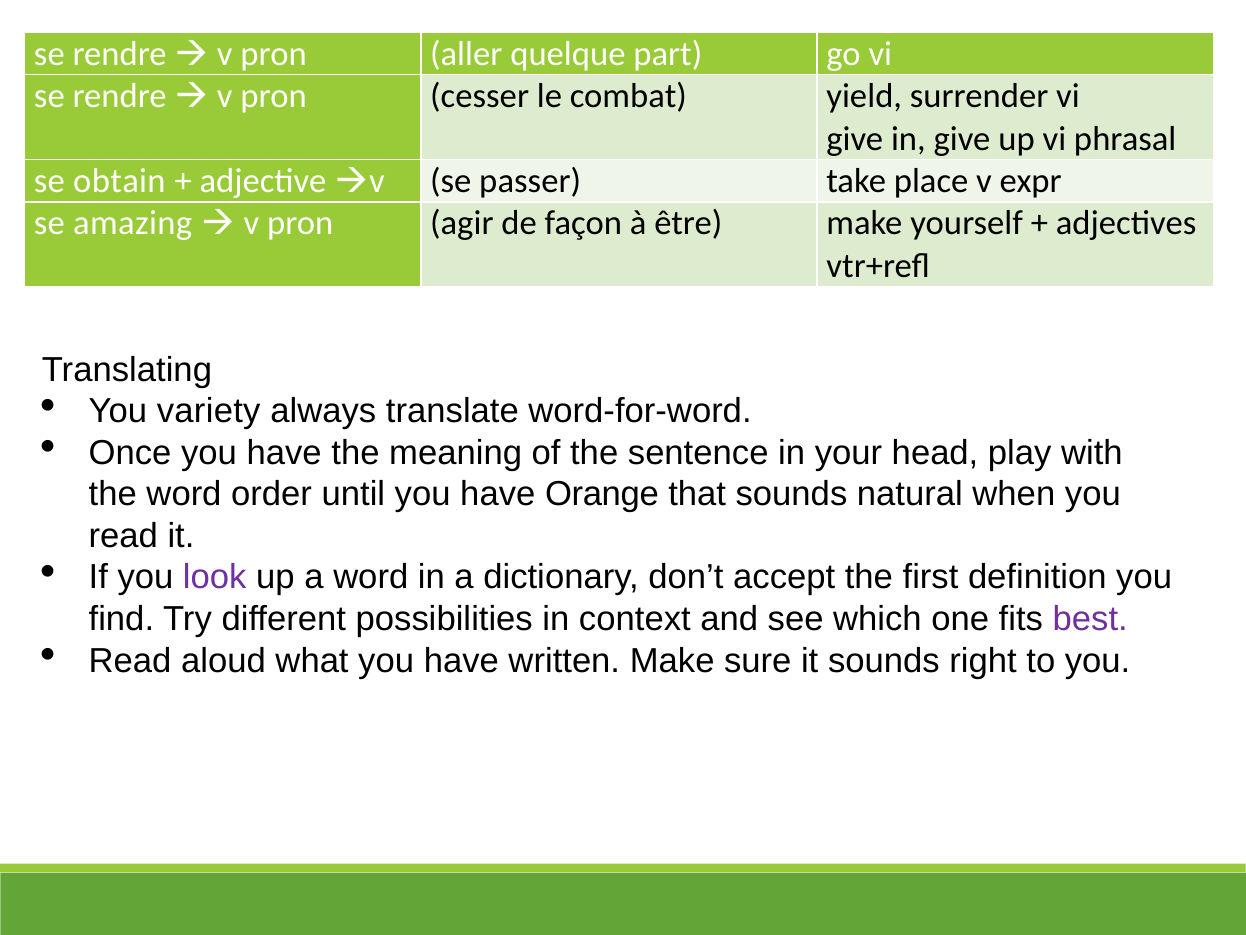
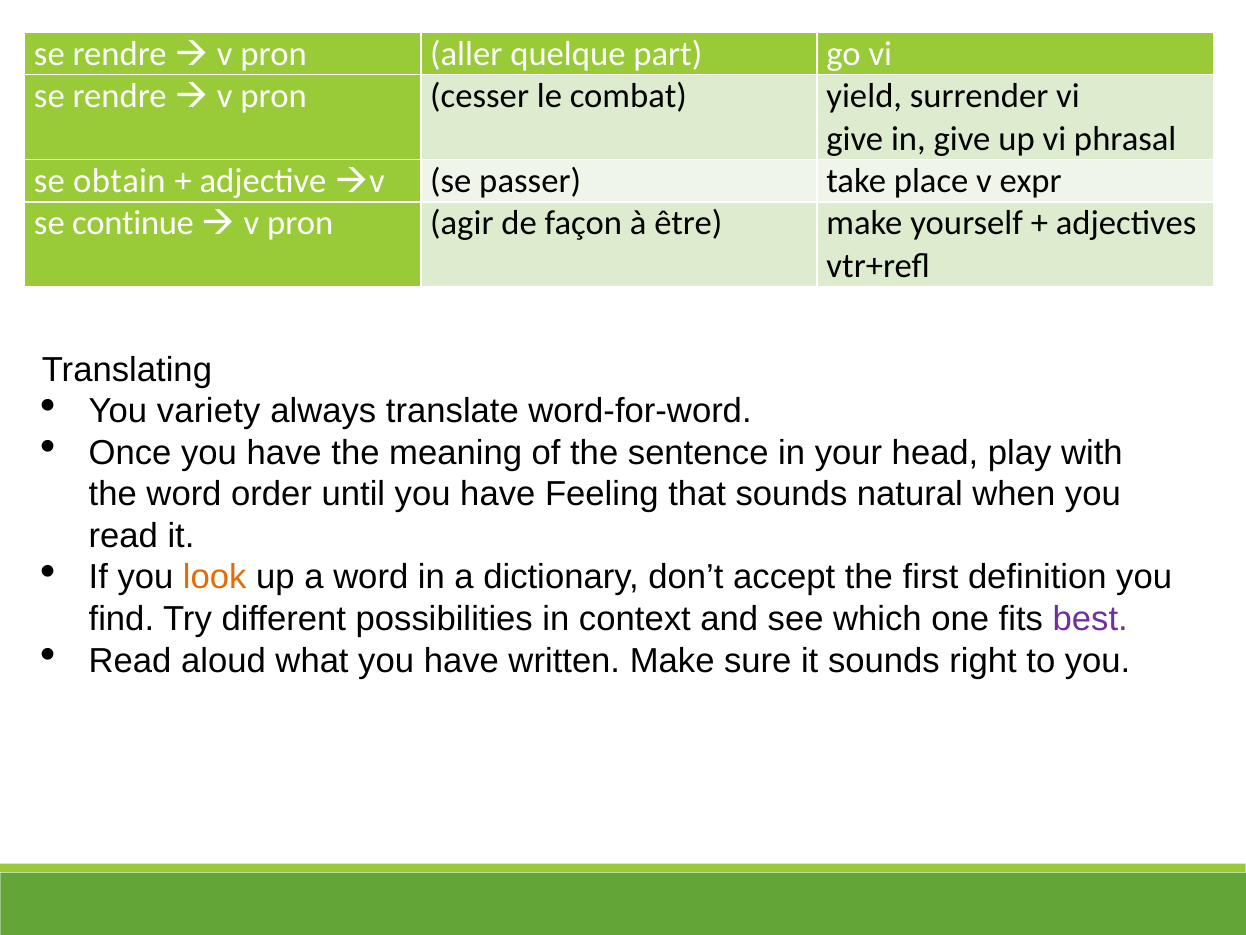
amazing: amazing -> continue (133, 223)
Orange: Orange -> Feeling (602, 494)
look colour: purple -> orange (215, 577)
